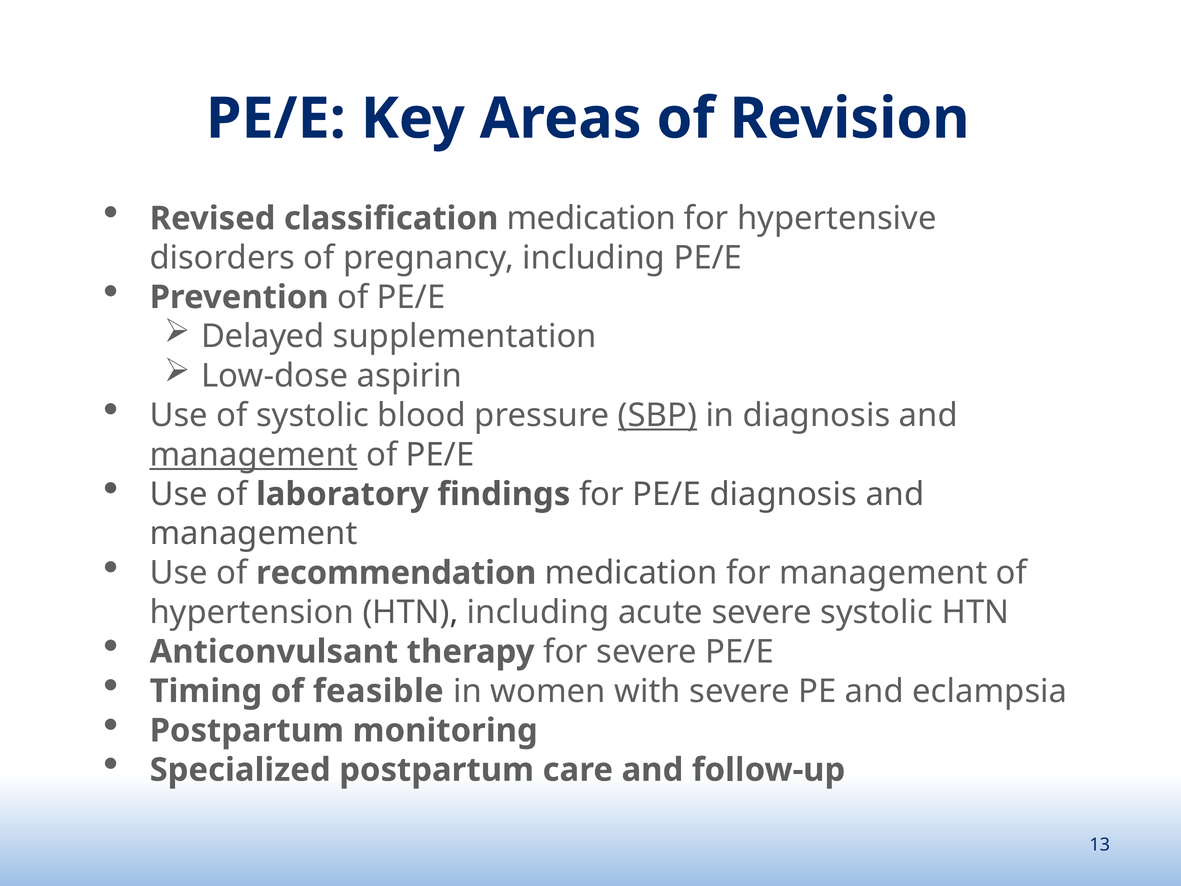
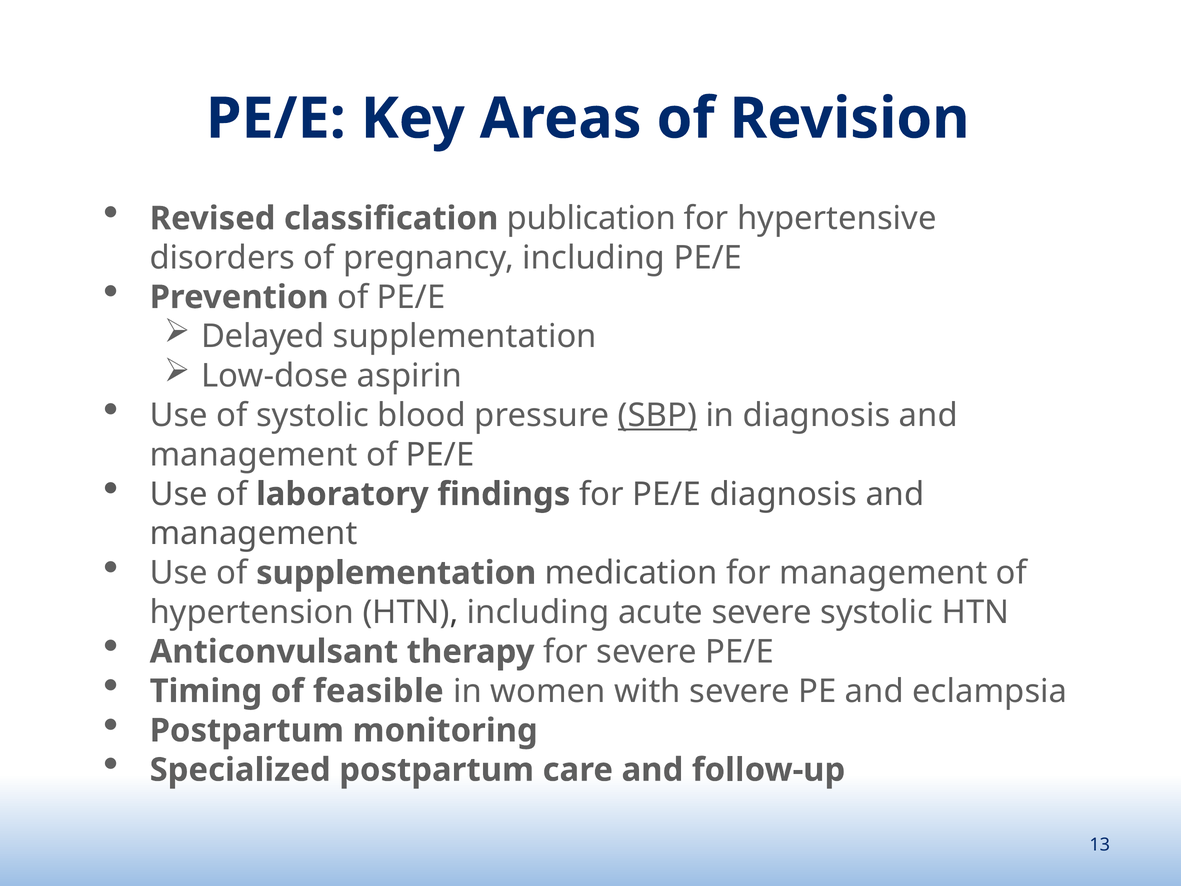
classification medication: medication -> publication (591, 218)
management underline: present -> none (254, 455)
of recommendation: recommendation -> supplementation (396, 573)
